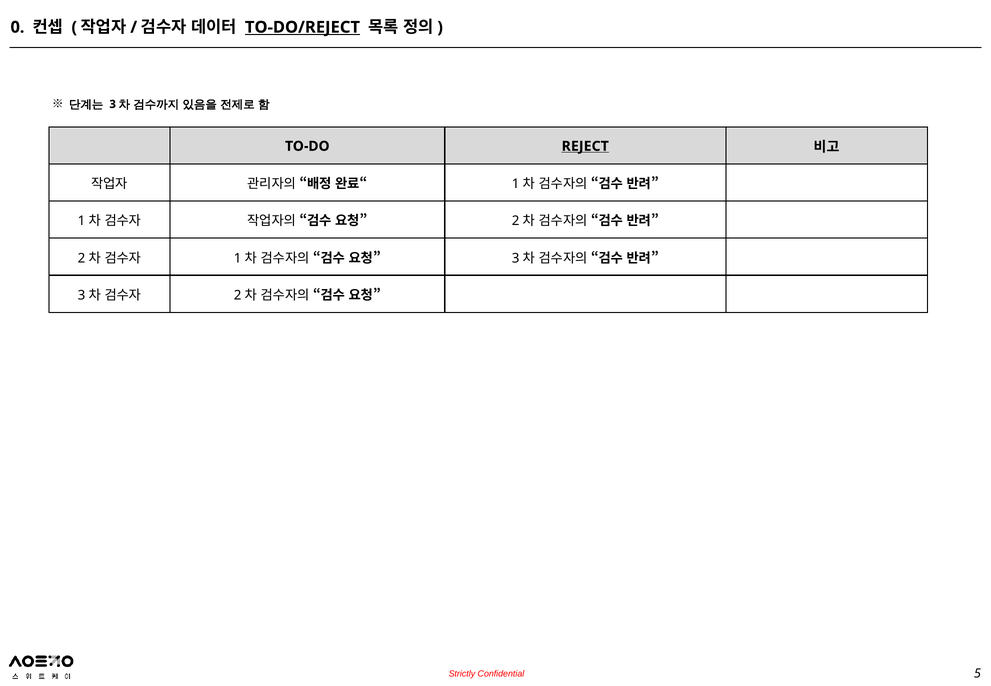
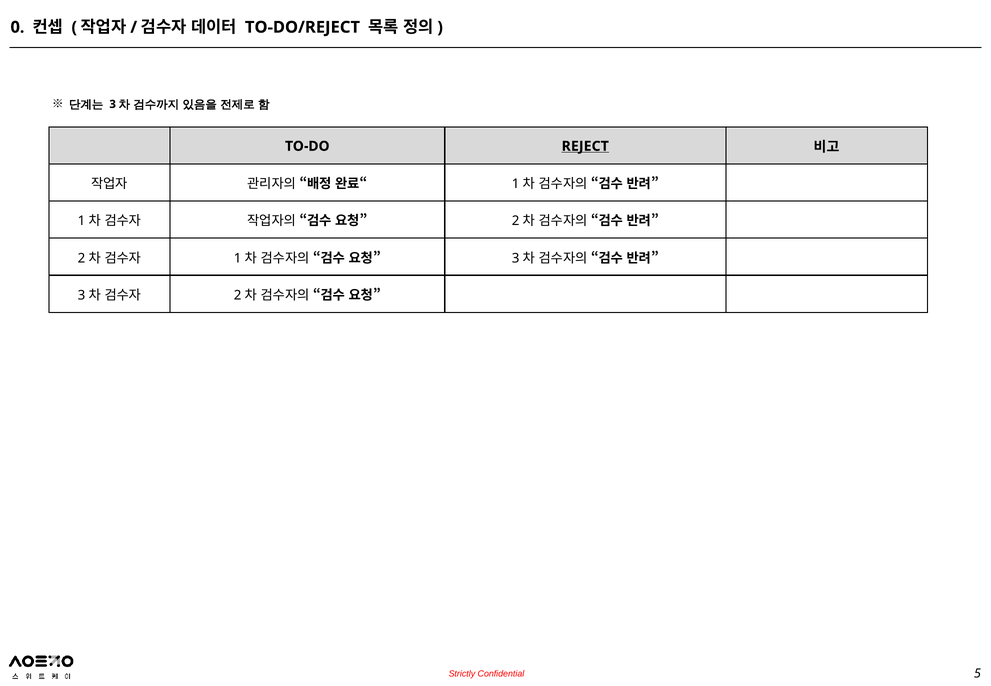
TO-DO/REJECT underline: present -> none (302, 27)
